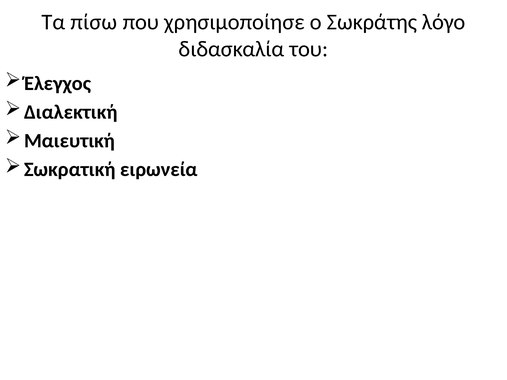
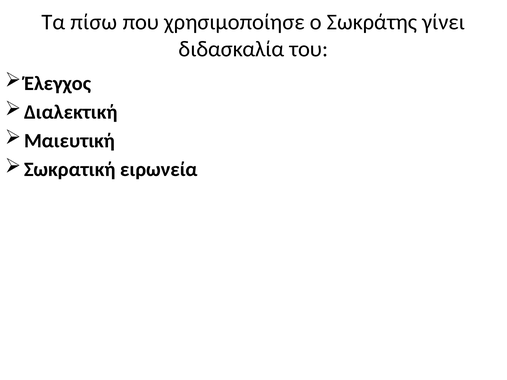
λόγο: λόγο -> γίνει (444, 22)
